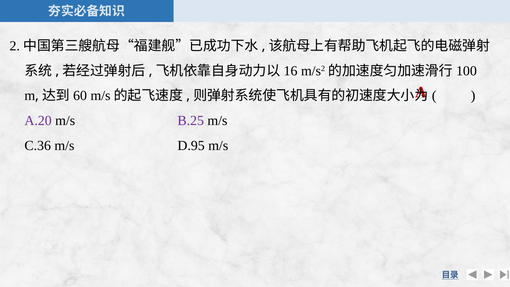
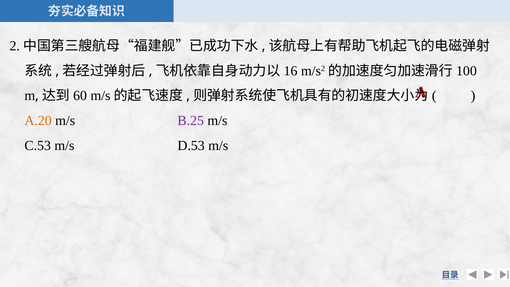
A.20 colour: purple -> orange (38, 121)
C.36: C.36 -> C.53 (38, 145)
D.95: D.95 -> D.53 (191, 145)
